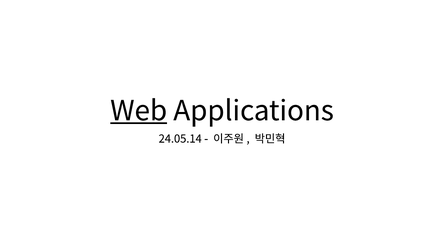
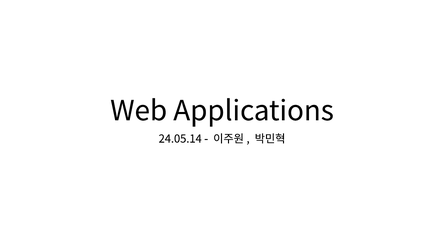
Web underline: present -> none (139, 111)
